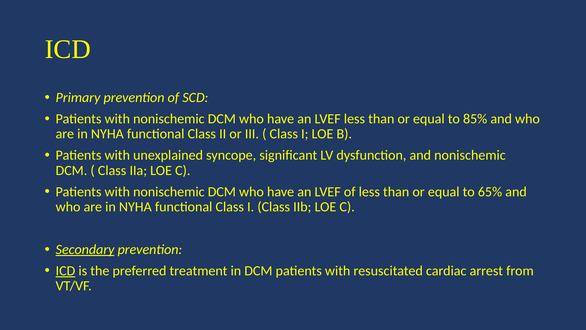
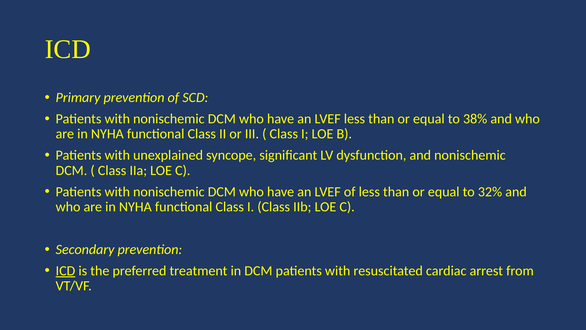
85%: 85% -> 38% (475, 119)
65%: 65% -> 32% (490, 192)
Secondary underline: present -> none (85, 249)
